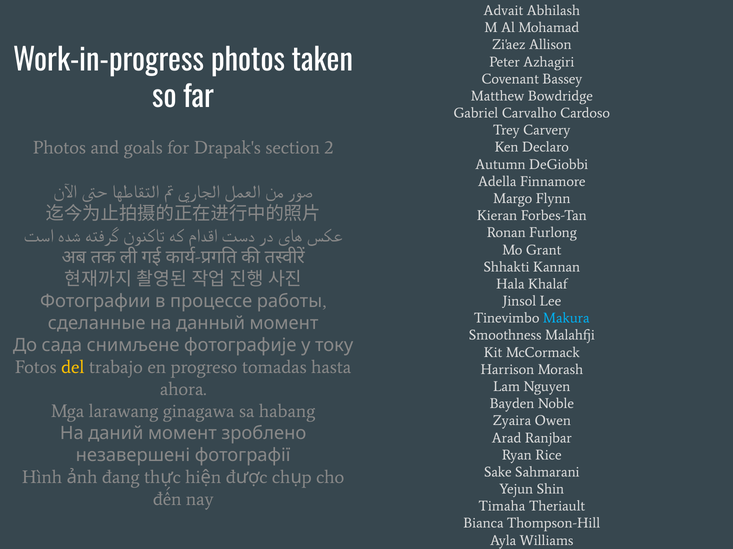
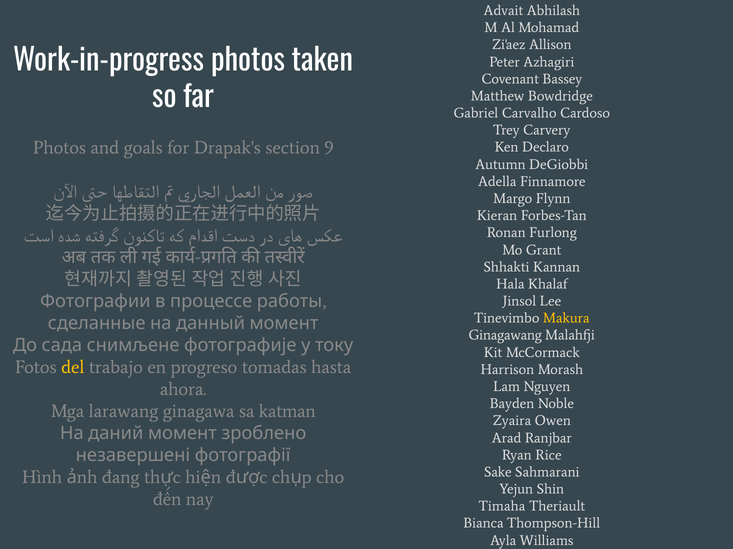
2: 2 -> 9 (329, 148)
Makura colour: light blue -> yellow (566, 319)
Smoothness: Smoothness -> Ginagawang (505, 336)
habang: habang -> katman (287, 412)
